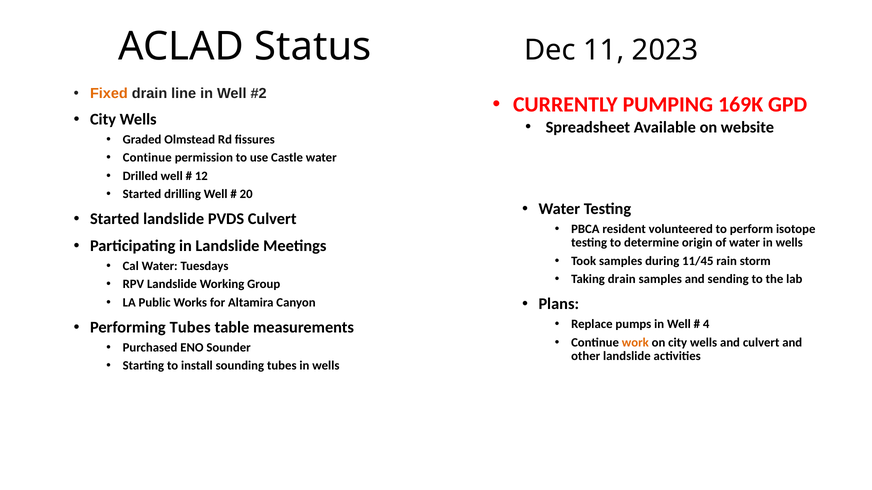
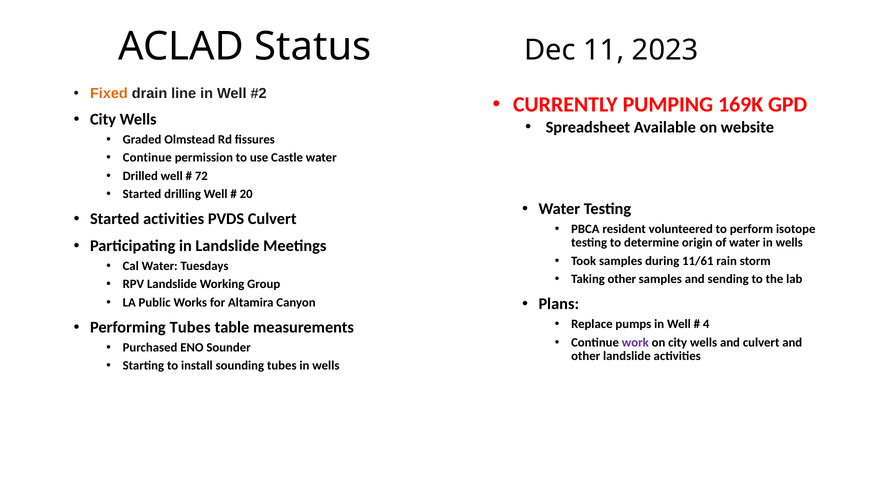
12: 12 -> 72 (201, 176)
Started landslide: landslide -> activities (174, 219)
11/45: 11/45 -> 11/61 (698, 261)
Taking drain: drain -> other (622, 280)
work colour: orange -> purple (635, 343)
